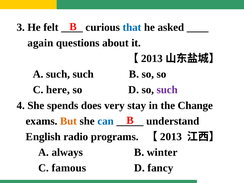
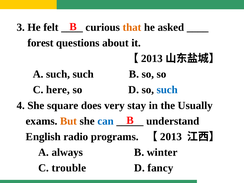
that colour: blue -> orange (132, 27)
again: again -> forest (40, 43)
such colour: purple -> blue (167, 90)
spends: spends -> square (63, 105)
Change: Change -> Usually (195, 105)
famous: famous -> trouble (69, 168)
